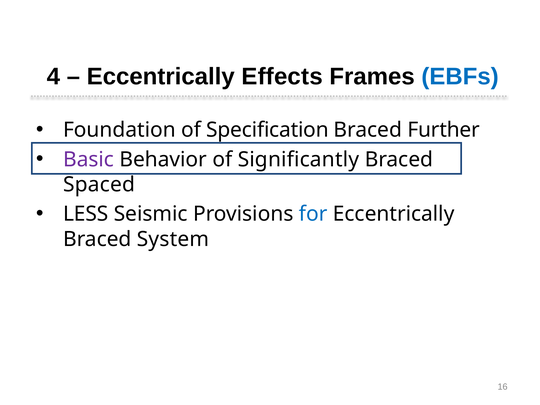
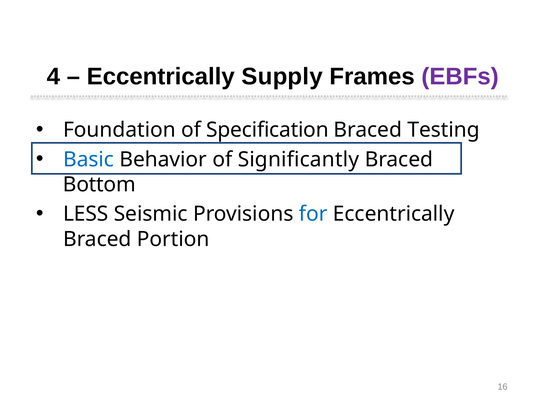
Effects: Effects -> Supply (282, 77)
EBFs colour: blue -> purple (460, 77)
Further: Further -> Testing (444, 130)
Basic colour: purple -> blue (89, 159)
Spaced: Spaced -> Bottom (99, 185)
System: System -> Portion (173, 239)
